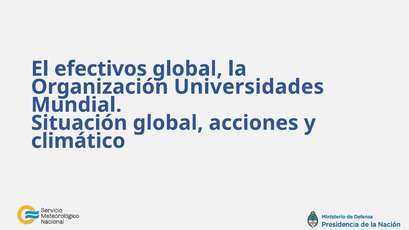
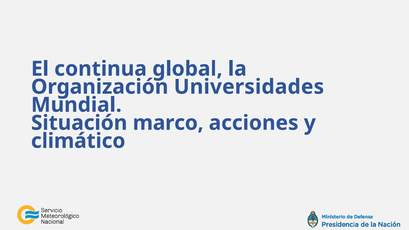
efectivos: efectivos -> continua (101, 69)
Situación global: global -> marco (168, 123)
